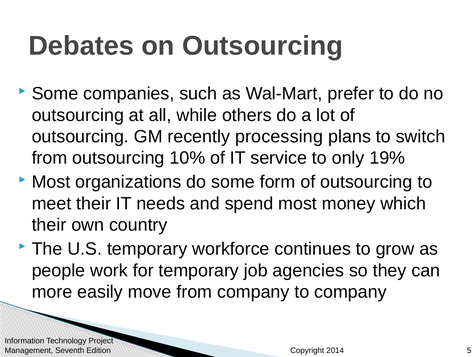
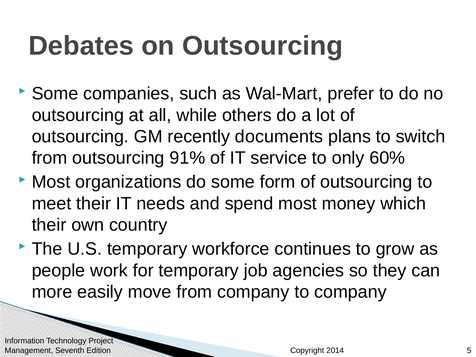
processing: processing -> documents (279, 137)
10%: 10% -> 91% (187, 158)
19%: 19% -> 60% (387, 158)
